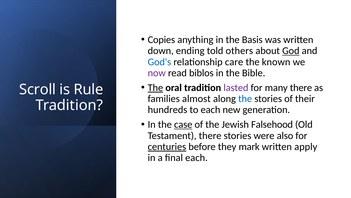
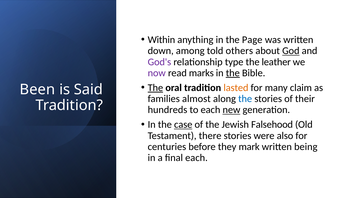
Copies: Copies -> Within (161, 40)
Basis: Basis -> Page (252, 40)
ending: ending -> among (190, 51)
God's colour: blue -> purple (159, 62)
care: care -> type (234, 62)
known: known -> leather (276, 62)
biblos: biblos -> marks (201, 73)
the underline: none -> present (233, 73)
lasted colour: purple -> orange (236, 87)
many there: there -> claim (301, 87)
Scroll: Scroll -> Been (37, 89)
Rule: Rule -> Said (88, 89)
new underline: none -> present (231, 109)
centuries underline: present -> none (167, 146)
apply: apply -> being (306, 146)
